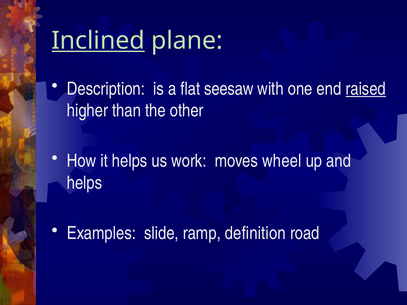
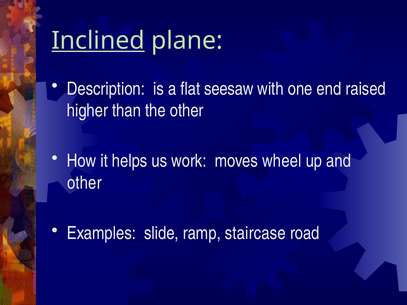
raised underline: present -> none (366, 89)
helps: helps -> other (84, 183)
definition: definition -> staircase (255, 234)
